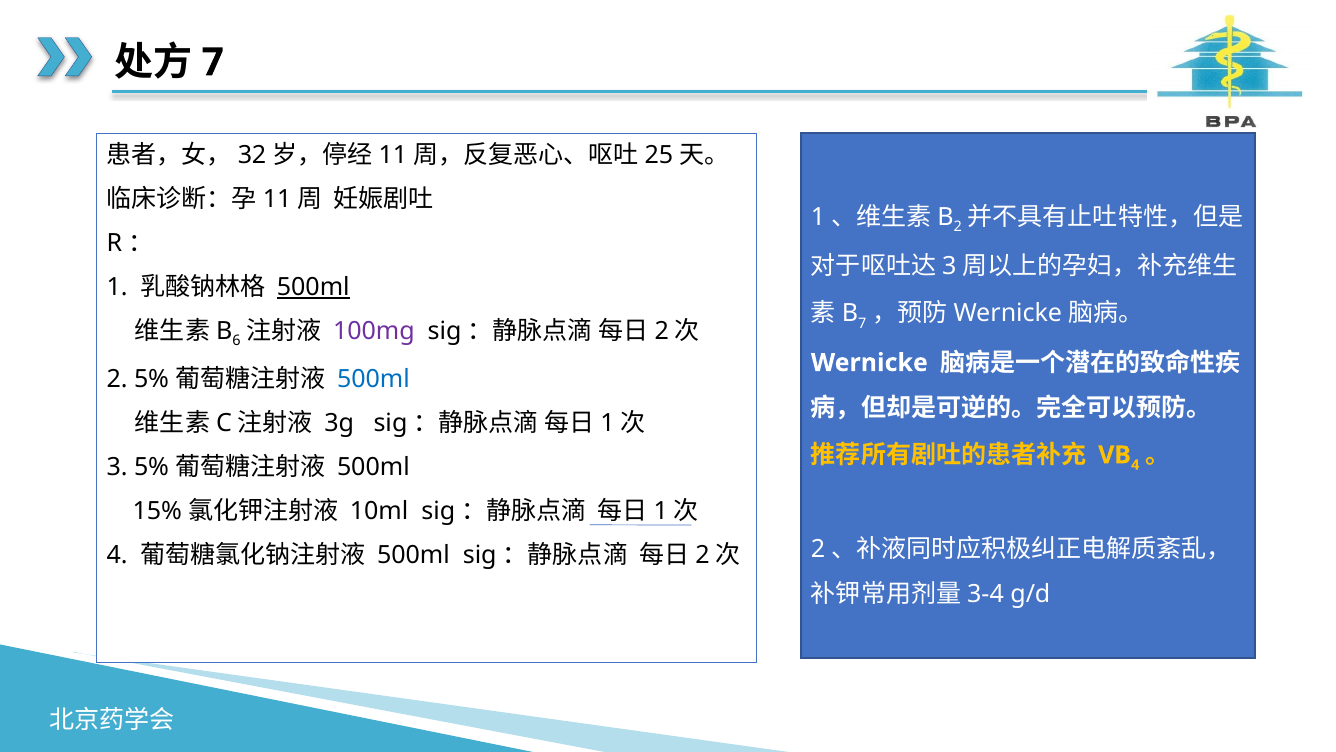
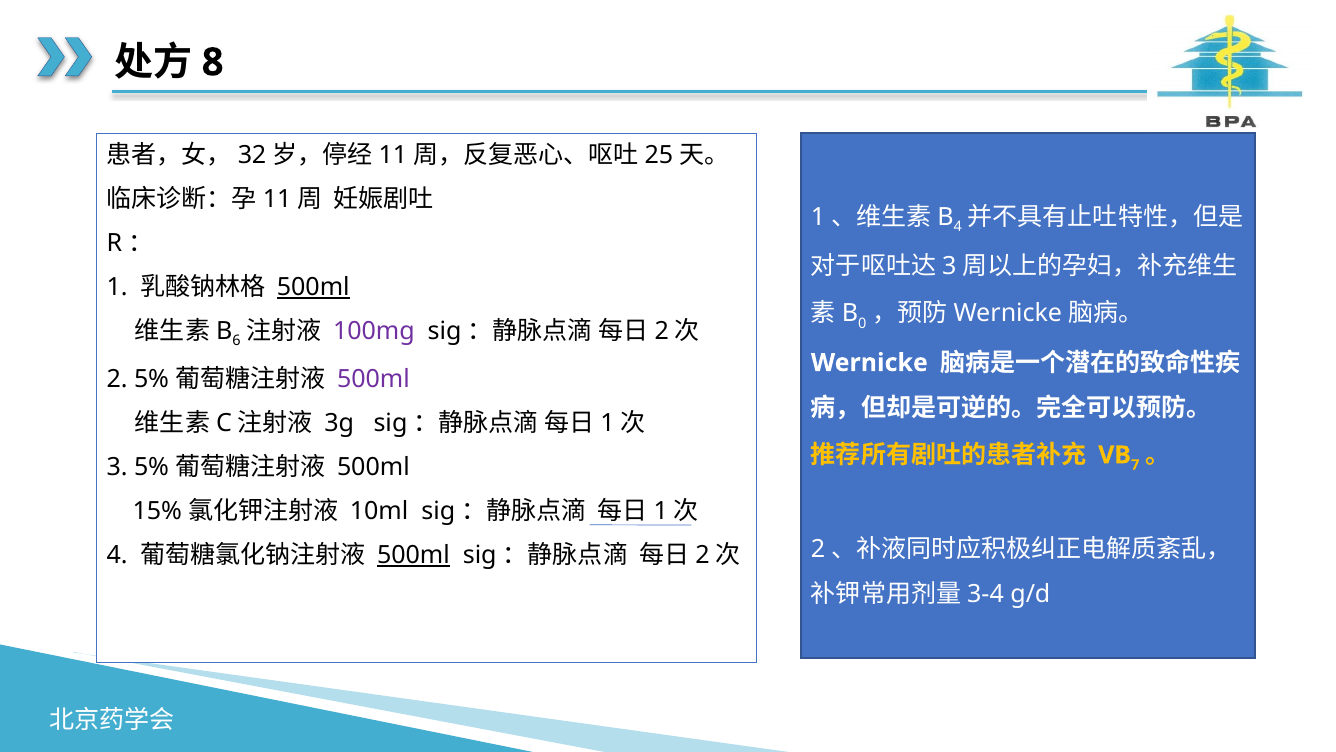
7: 7 -> 8 (213, 62)
2: 2 -> 4 (958, 227)
7: 7 -> 0 (862, 323)
500ml colour: blue -> purple (373, 379)
4: 4 -> 7 (1135, 465)
500ml underline: none -> present (413, 555)
